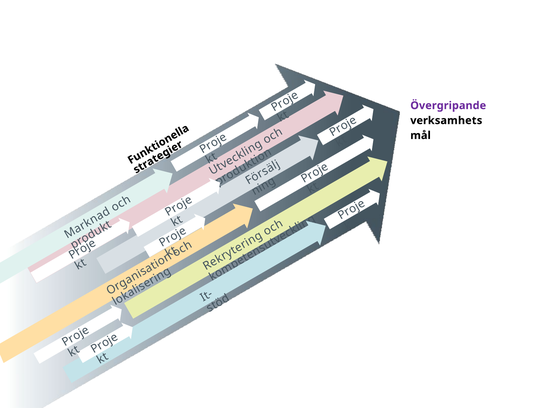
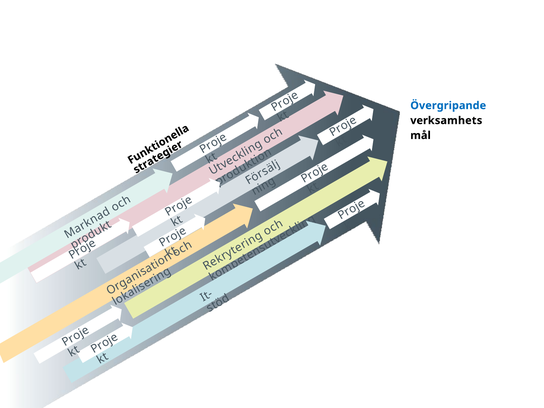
Övergripande colour: purple -> blue (448, 106)
